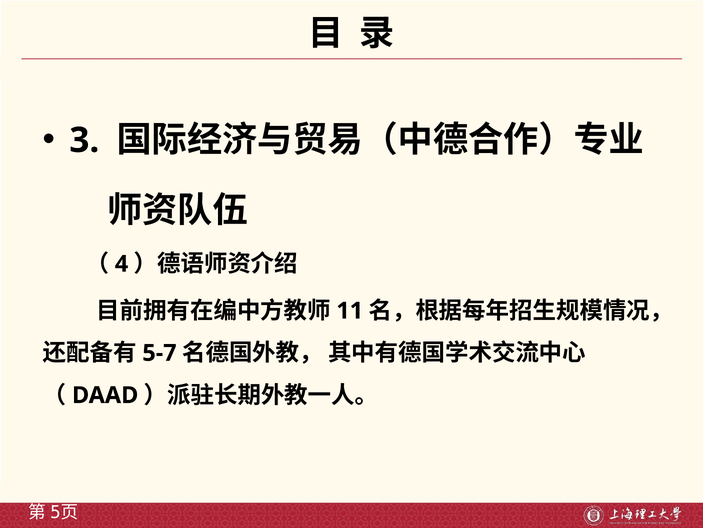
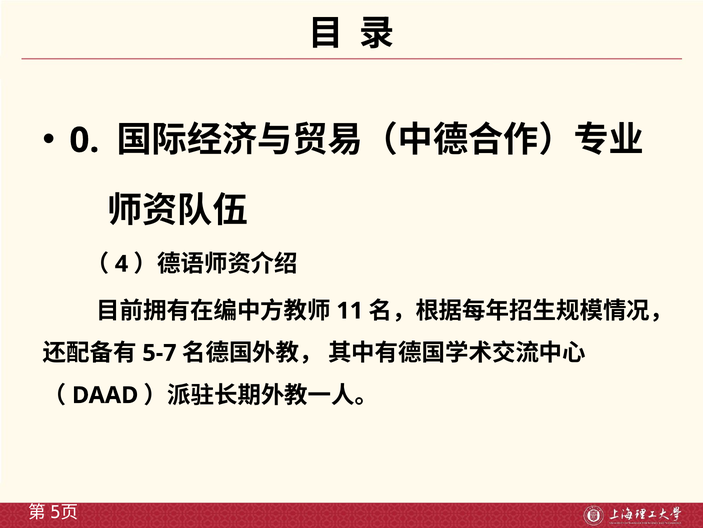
3: 3 -> 0 (84, 140)
